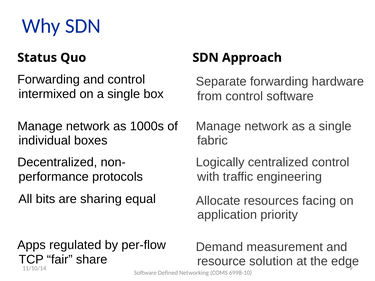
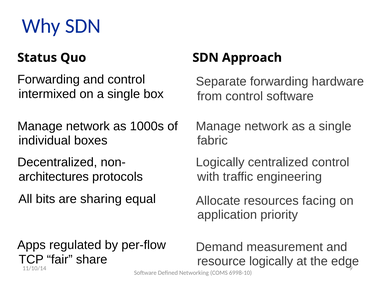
performance: performance -> architectures (54, 177)
resource solution: solution -> logically (271, 261)
